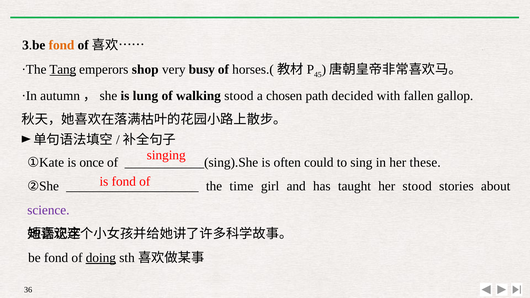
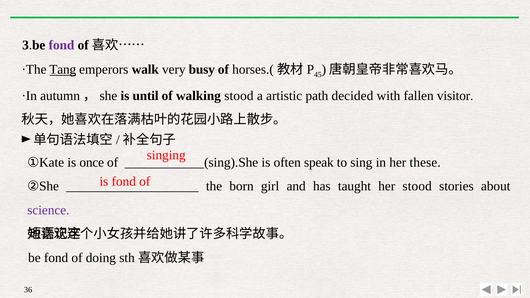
fond colour: orange -> purple (61, 45)
shop: shop -> walk (145, 70)
lung: lung -> until (146, 96)
chosen: chosen -> artistic (284, 96)
gallop: gallop -> visitor (455, 96)
could: could -> speak (319, 162)
time: time -> born (241, 186)
doing underline: present -> none (101, 258)
